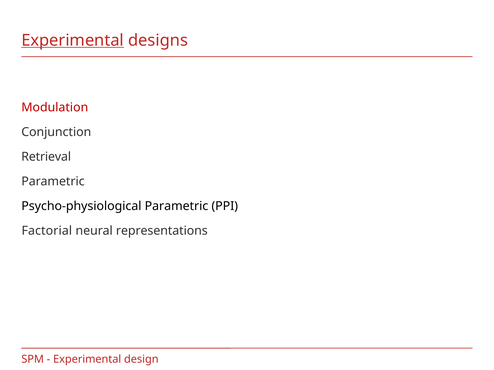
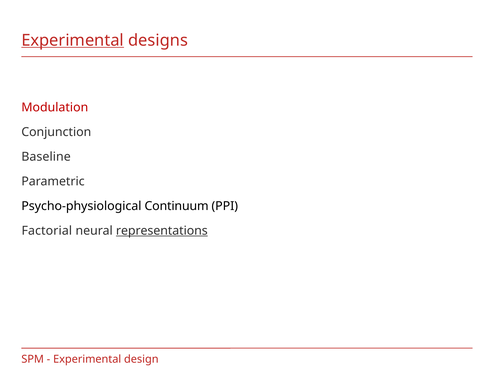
Retrieval: Retrieval -> Baseline (46, 157)
Psycho-physiological Parametric: Parametric -> Continuum (177, 206)
representations underline: none -> present (162, 231)
